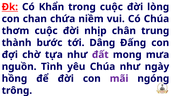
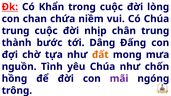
thơm: thơm -> trung (16, 31)
đất colour: purple -> orange (100, 55)
ngày: ngày -> chốn (157, 67)
